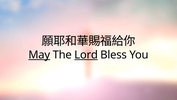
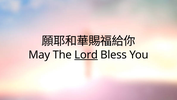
May underline: present -> none (39, 55)
